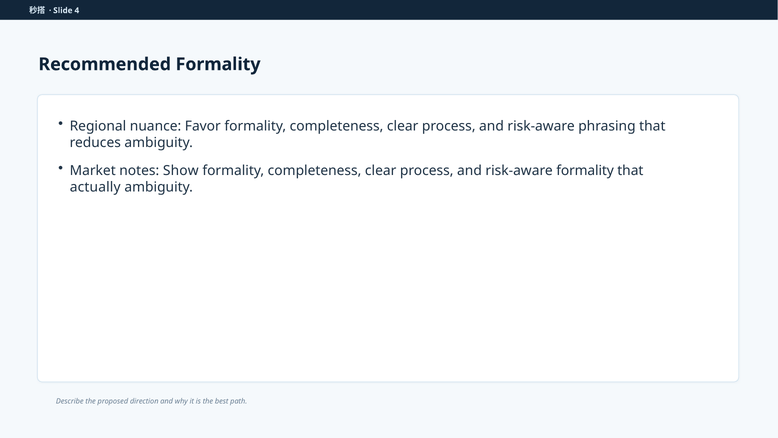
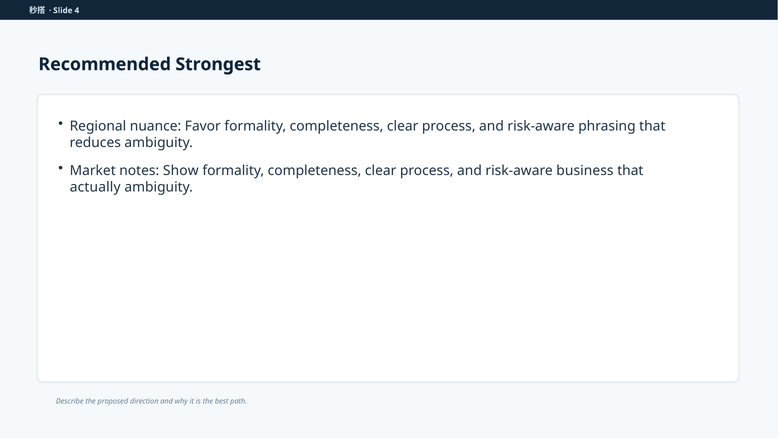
Recommended Formality: Formality -> Strongest (218, 64)
risk-aware formality: formality -> business (585, 170)
